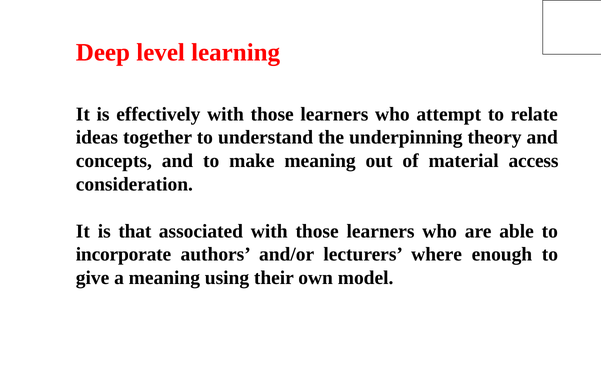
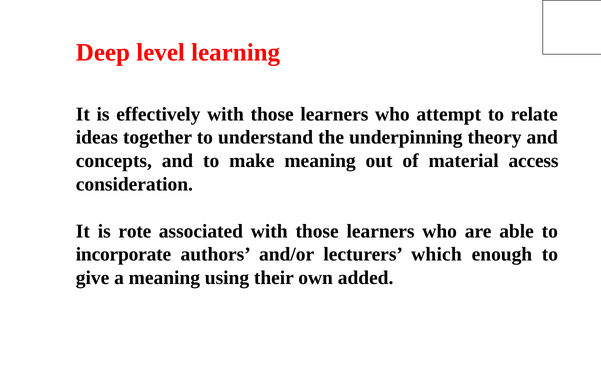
that: that -> rote (135, 231)
where: where -> which (436, 254)
model: model -> added (366, 278)
